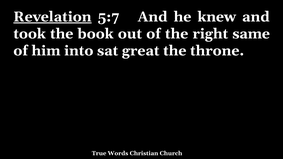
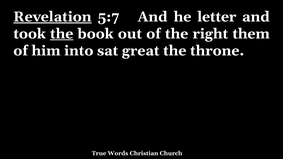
knew: knew -> letter (217, 17)
the underline: none -> present (62, 34)
same: same -> them (251, 34)
